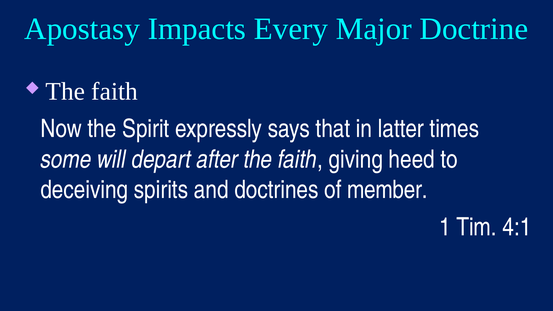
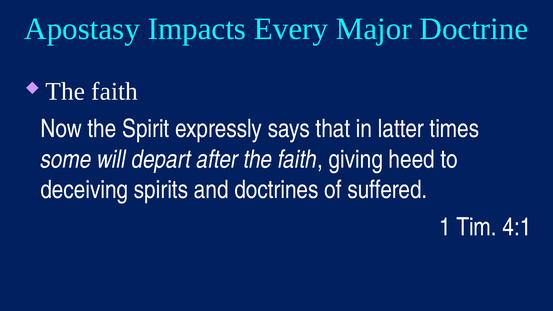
member: member -> suffered (387, 190)
